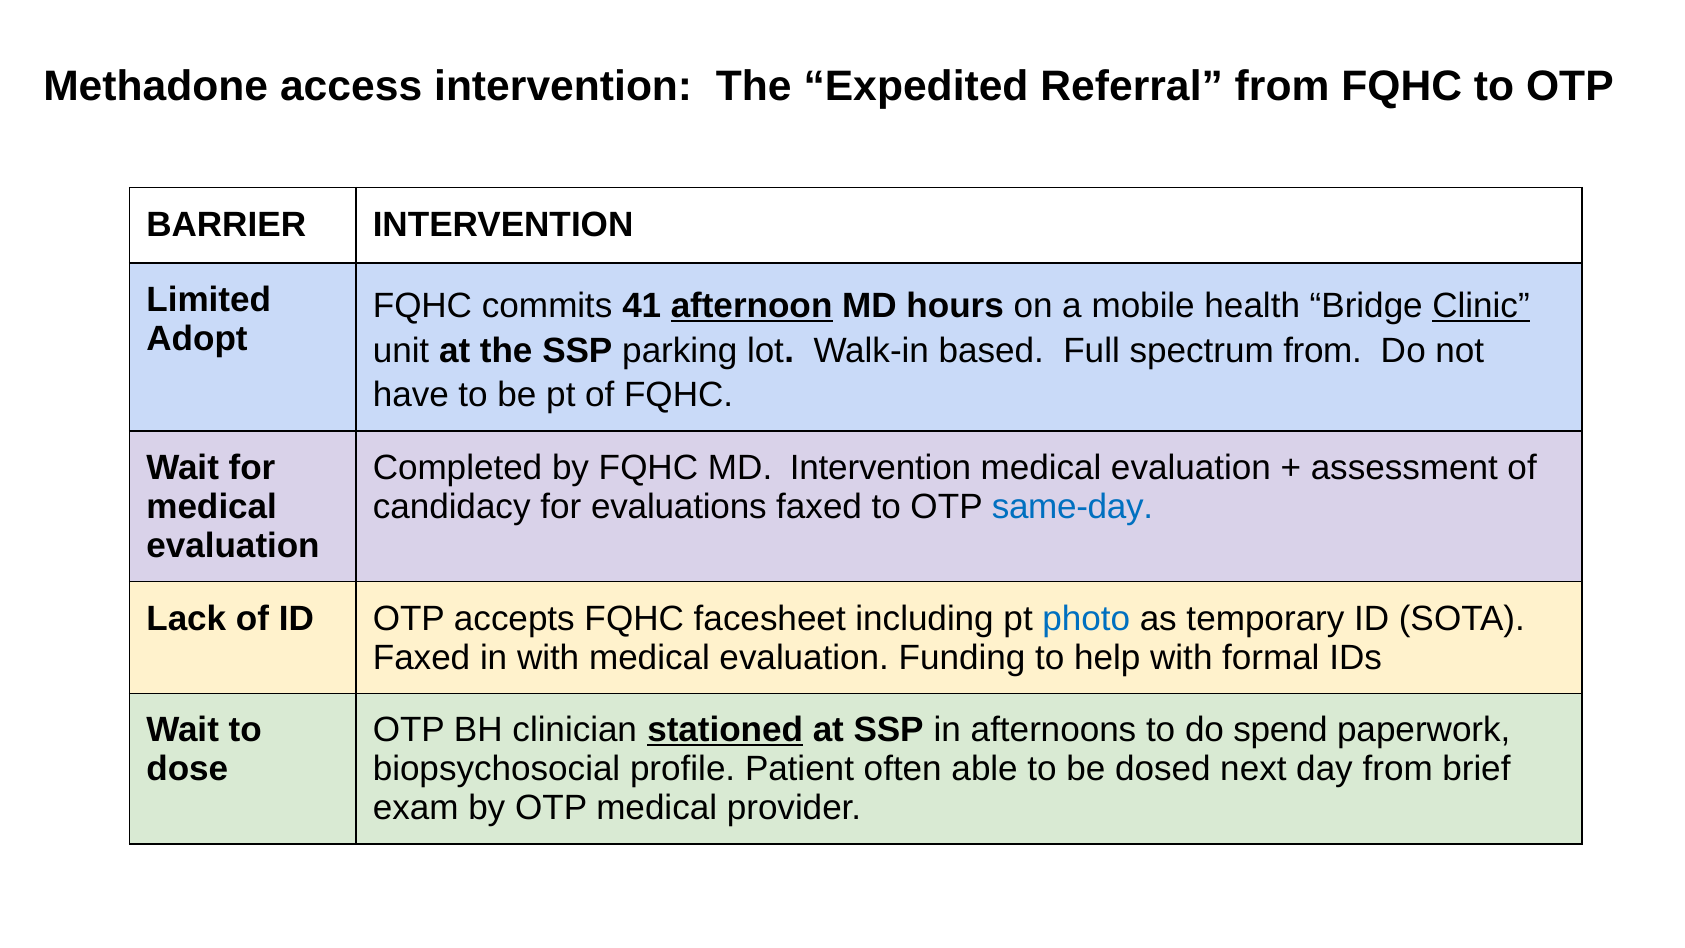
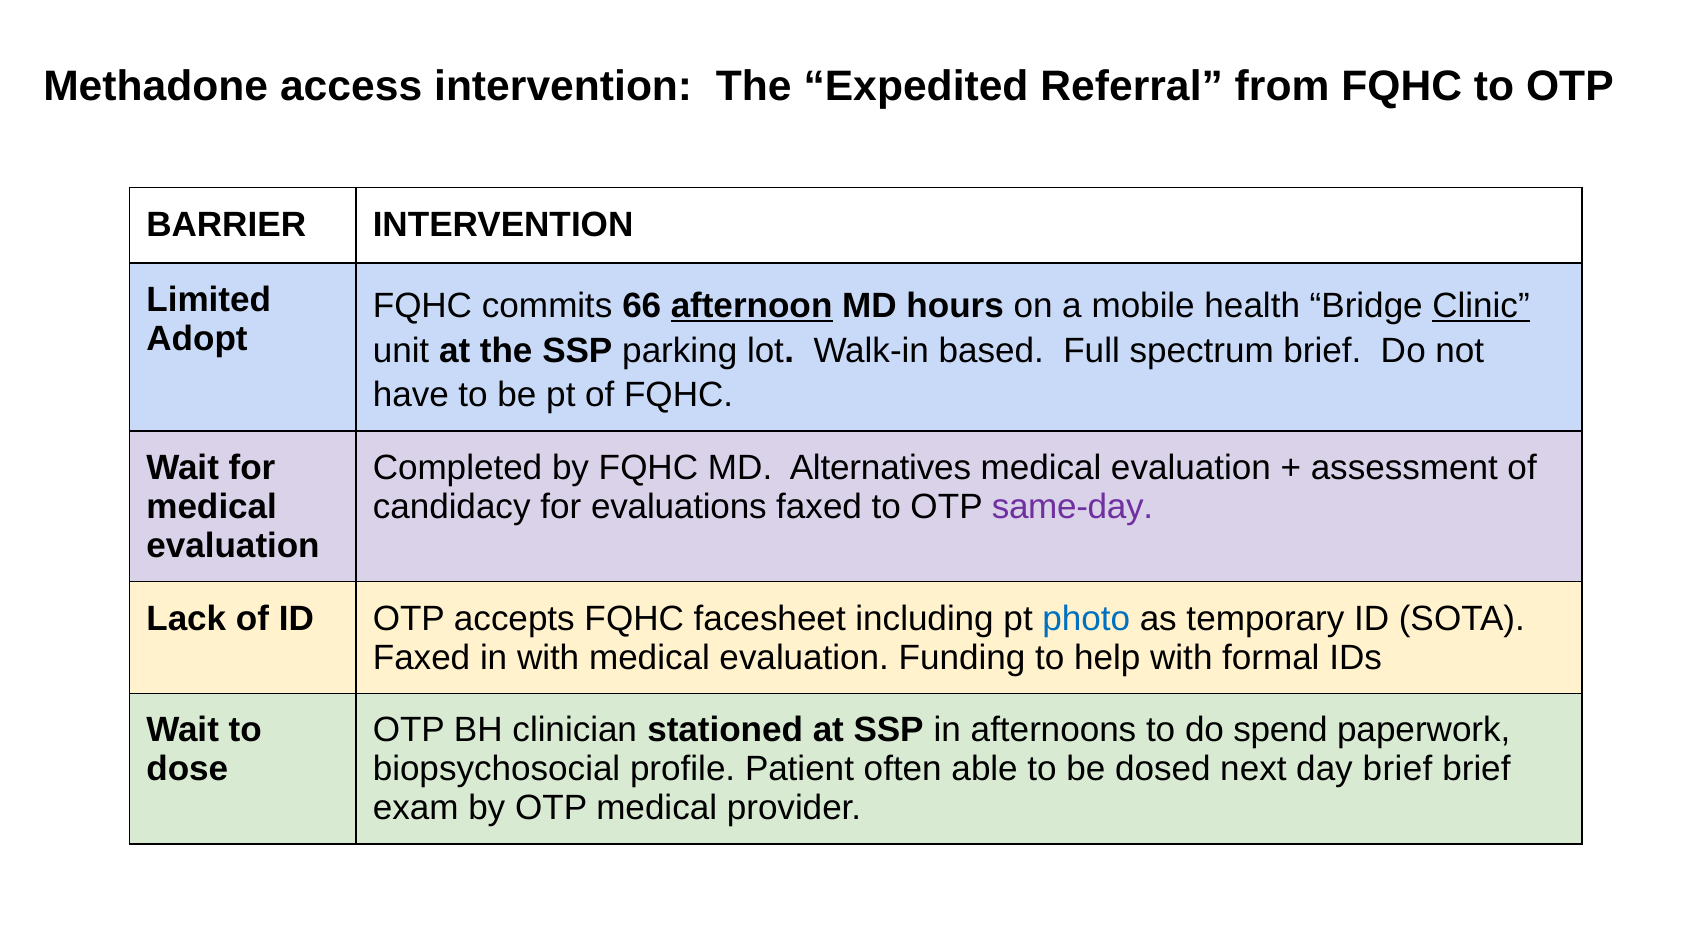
41: 41 -> 66 (642, 306)
spectrum from: from -> brief (1322, 350)
MD Intervention: Intervention -> Alternatives (880, 468)
same-day colour: blue -> purple (1072, 507)
stationed underline: present -> none (725, 730)
day from: from -> brief (1398, 769)
